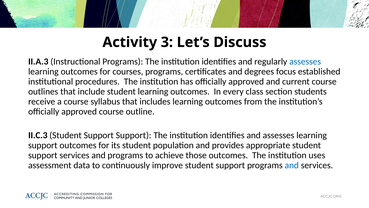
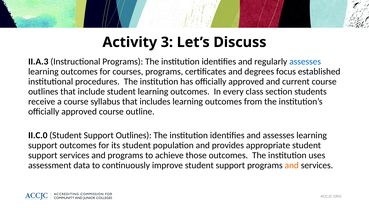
II.C.3: II.C.3 -> II.C.0 (38, 135)
Support Support: Support -> Outlines (134, 135)
and colour: blue -> orange (292, 165)
